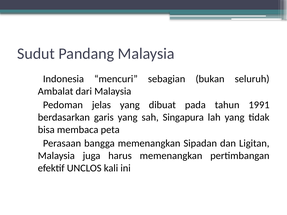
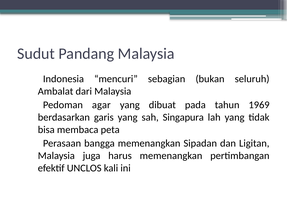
jelas: jelas -> agar (101, 105)
1991: 1991 -> 1969 (259, 105)
